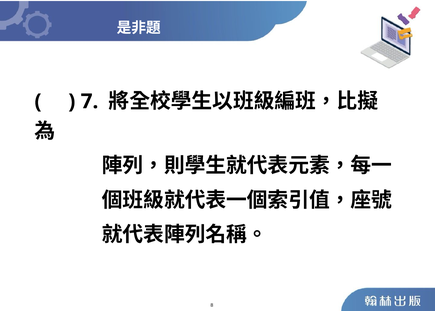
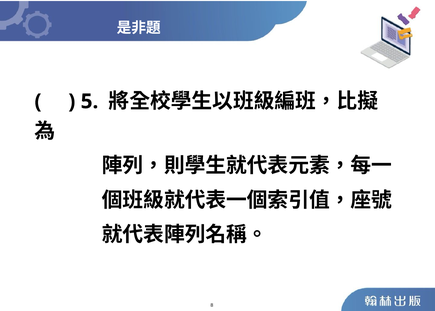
7: 7 -> 5 (90, 101)
